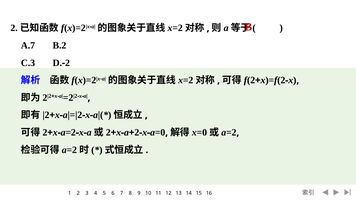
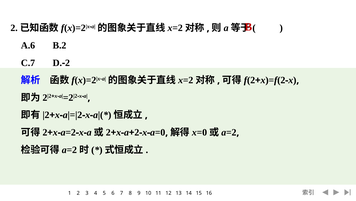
A.7: A.7 -> A.6 (28, 45)
C.3: C.3 -> C.7 (28, 63)
